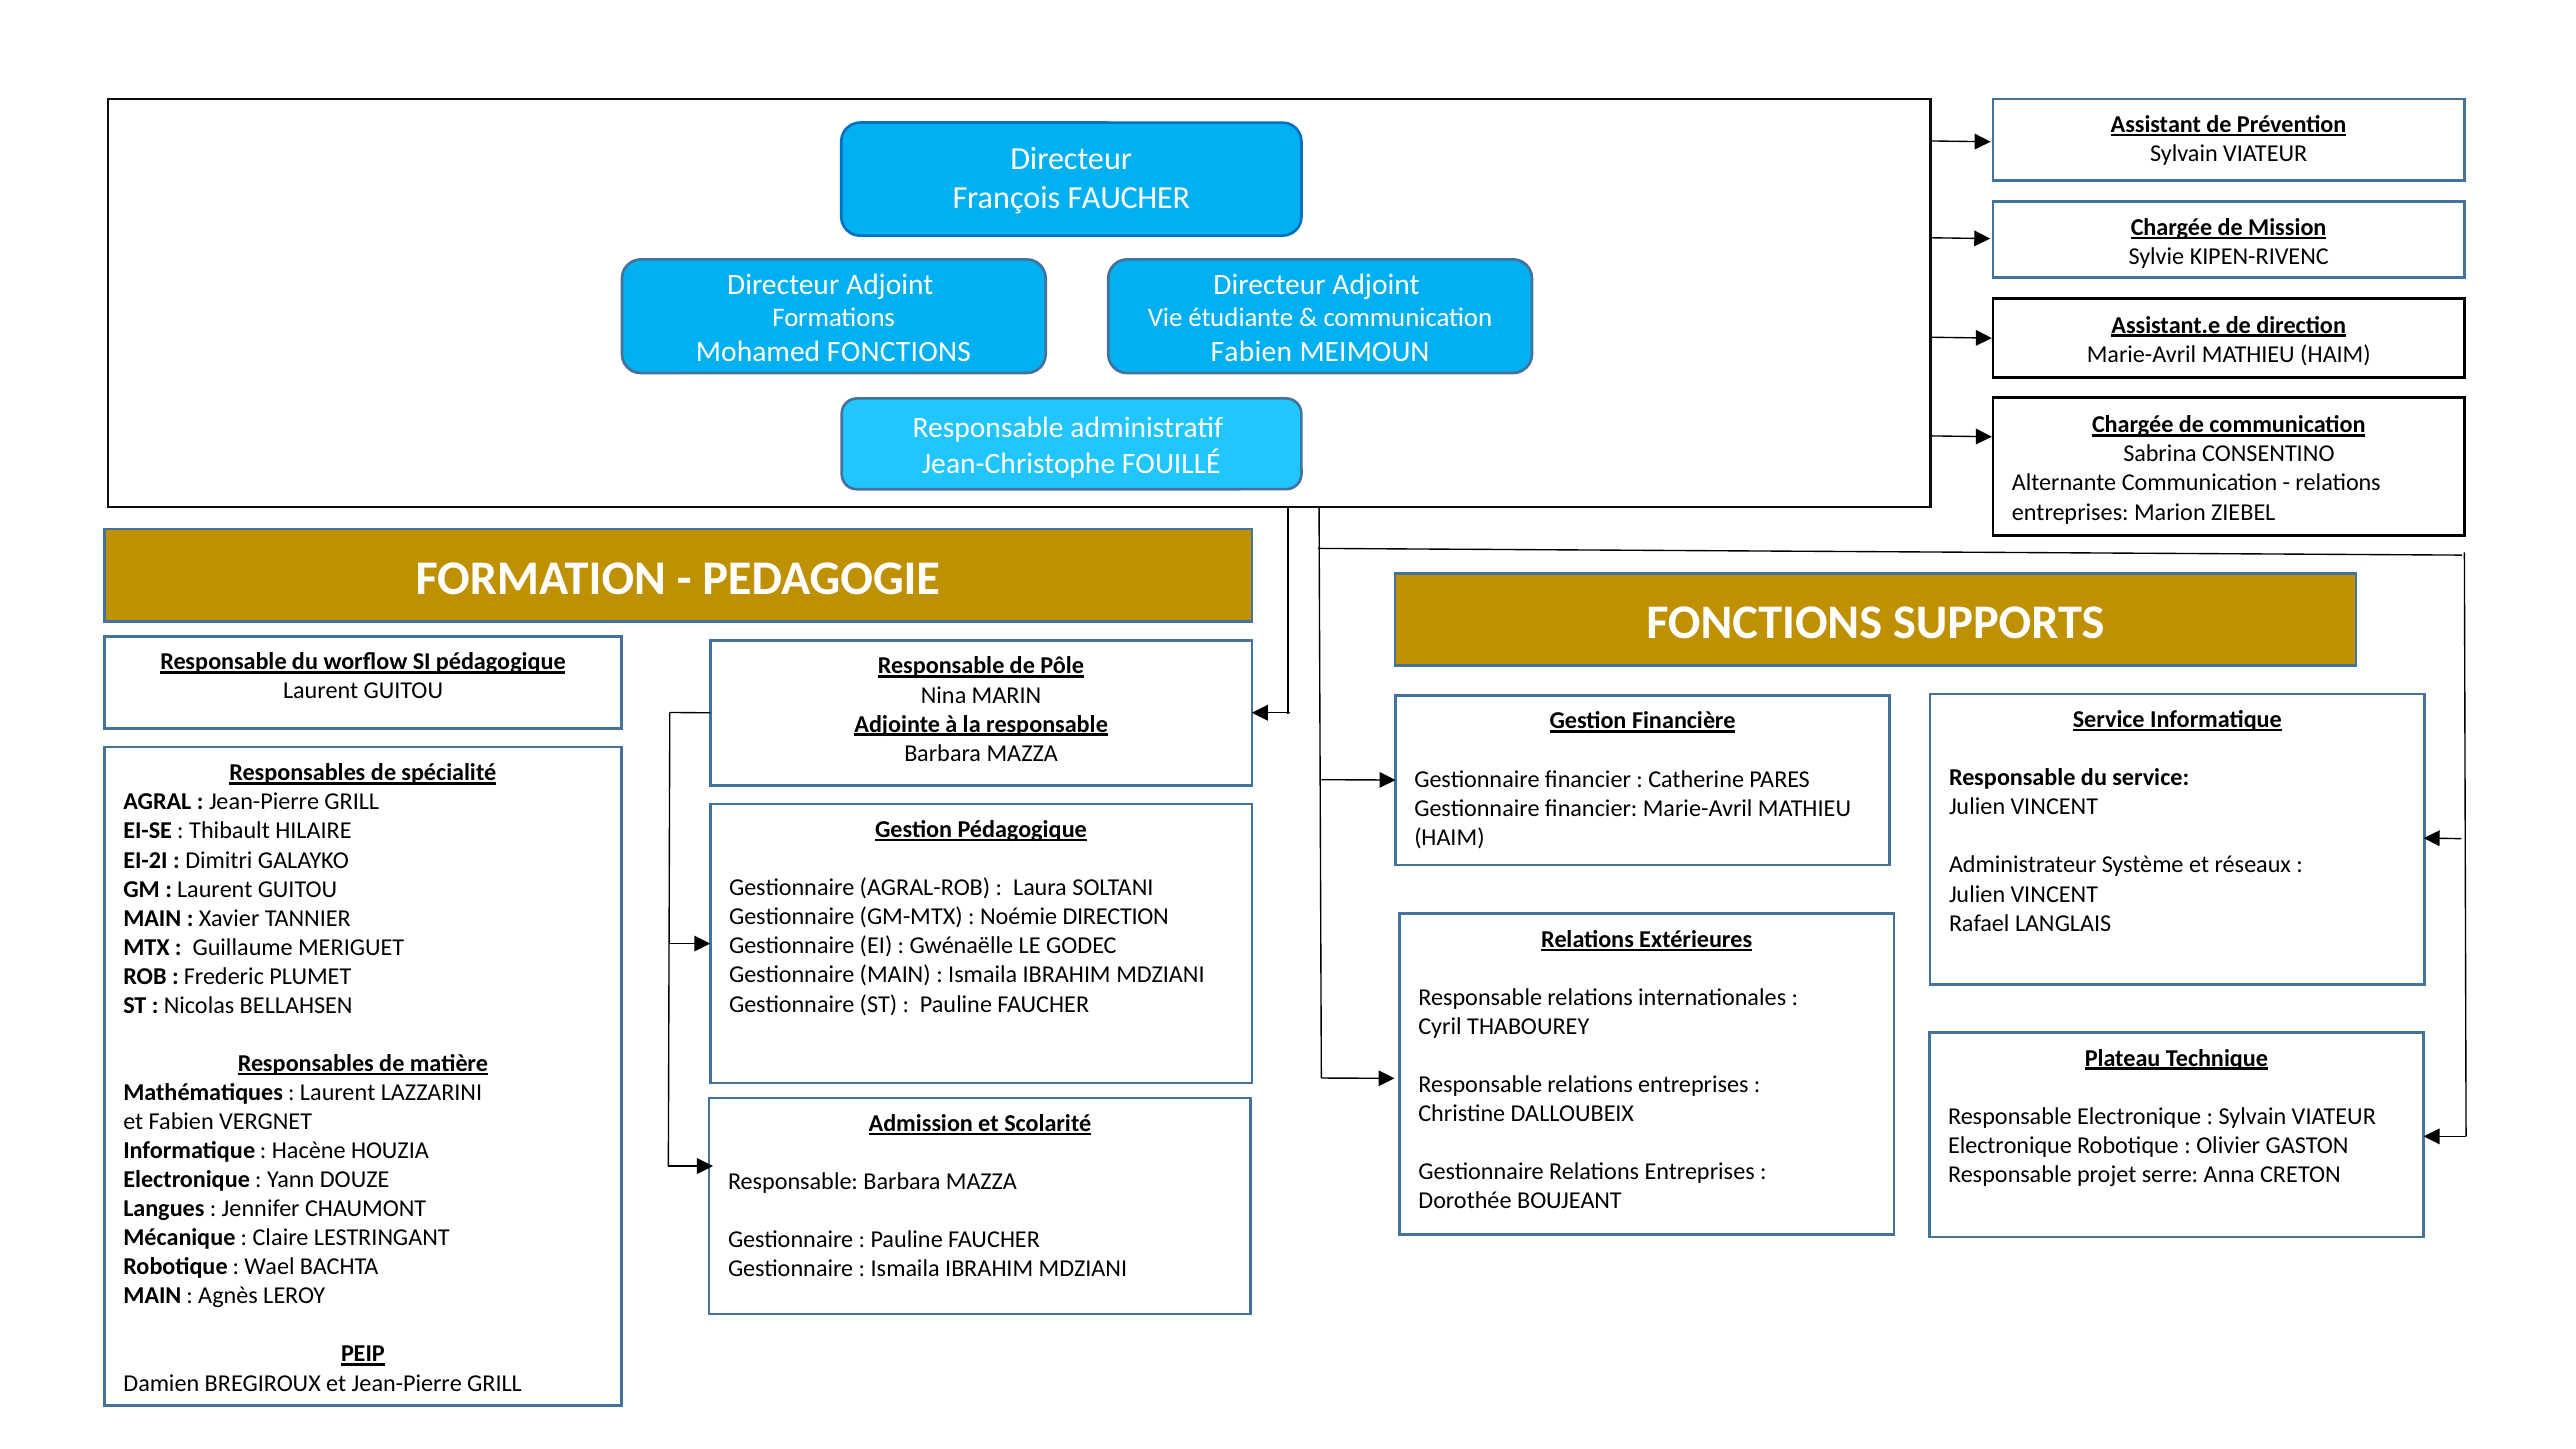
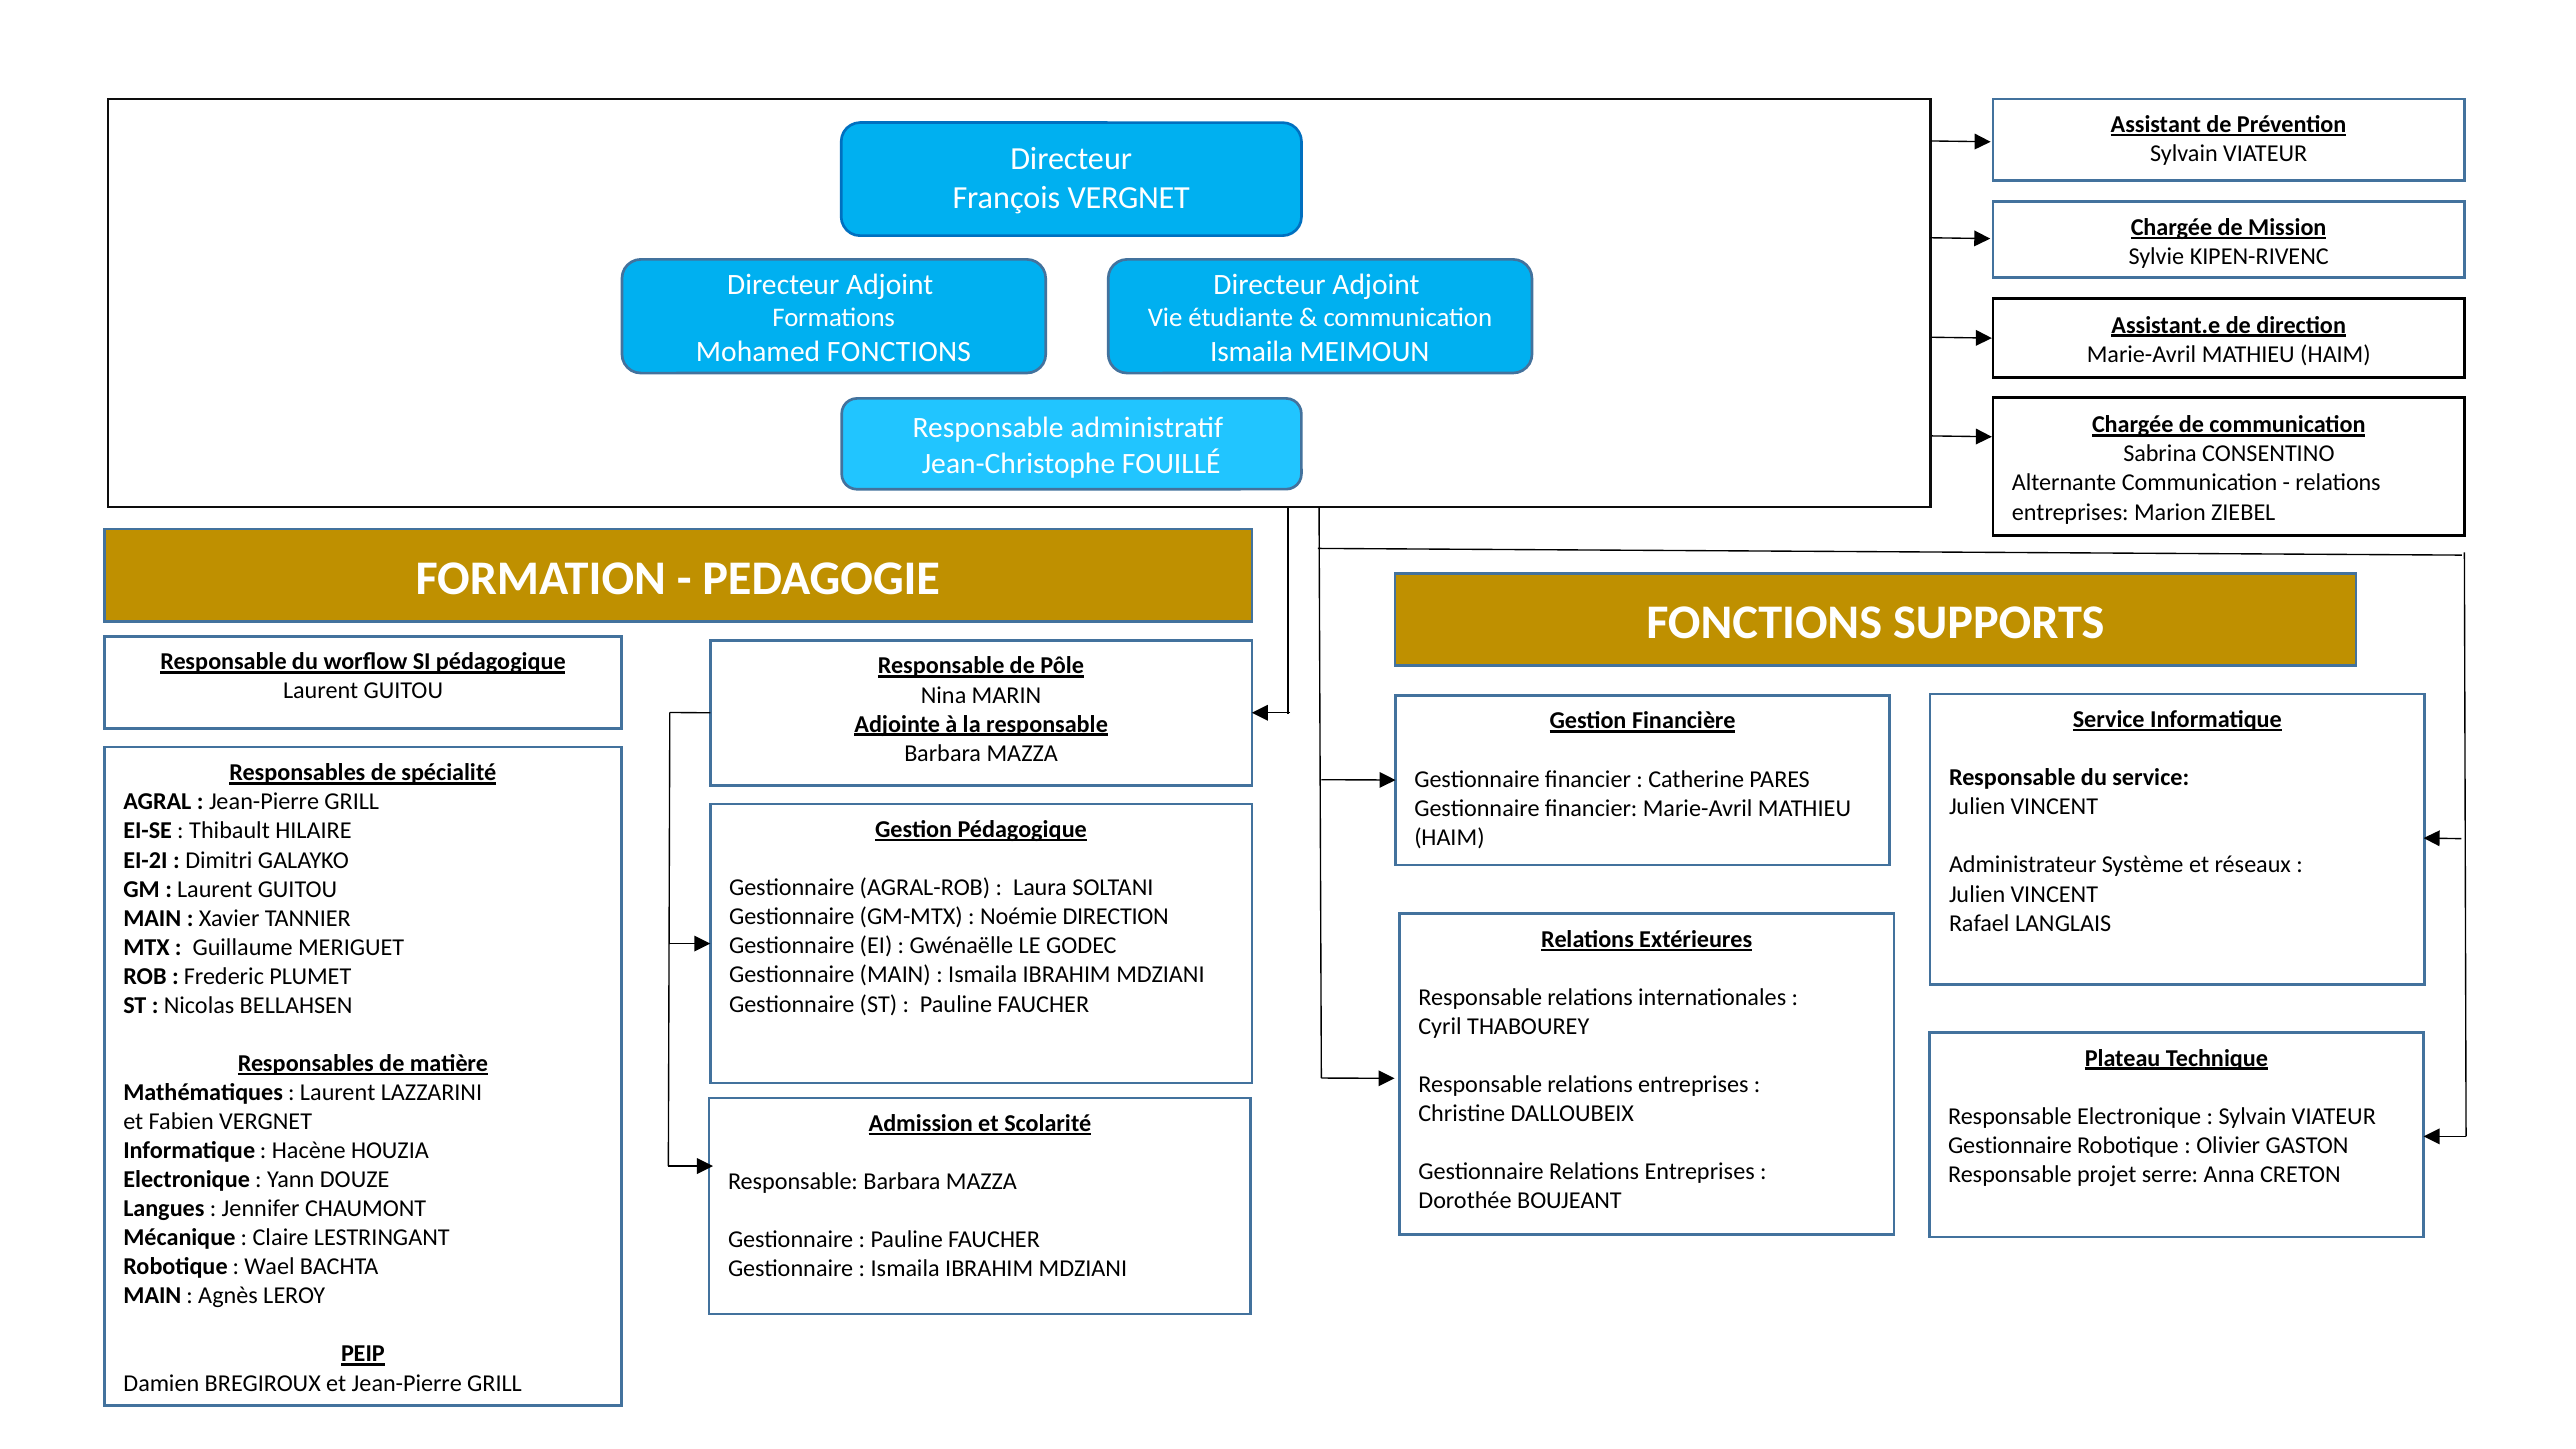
François FAUCHER: FAUCHER -> VERGNET (1129, 198)
Fabien: Fabien -> Ismaila (1252, 352)
Electronique: Electronique -> Gestionnaire (2010, 1145)
